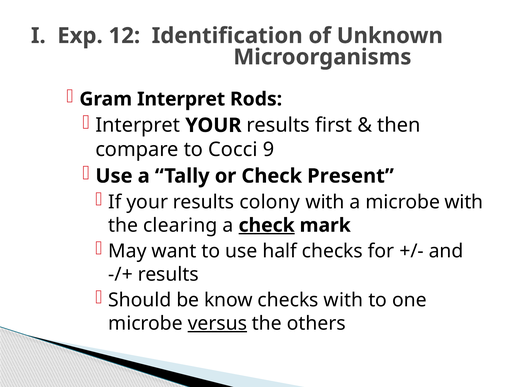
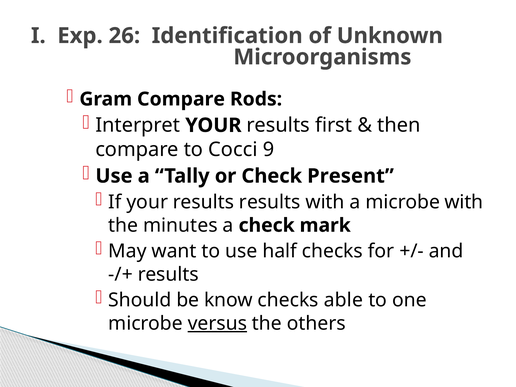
12: 12 -> 26 (124, 36)
Gram Interpret: Interpret -> Compare (181, 99)
results colony: colony -> results (270, 202)
clearing: clearing -> minutes (180, 225)
check underline: present -> none (267, 225)
checks with: with -> able (343, 300)
